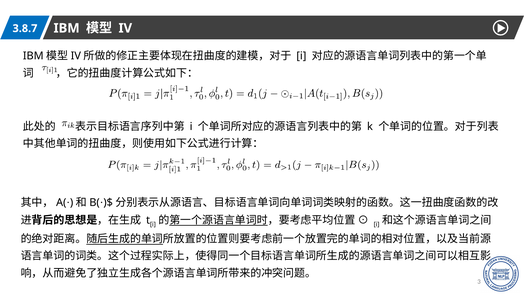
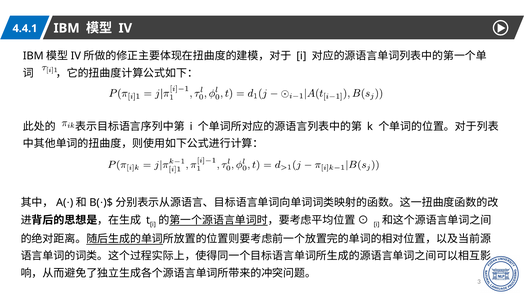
3.8.7: 3.8.7 -> 4.4.1 (25, 28)
